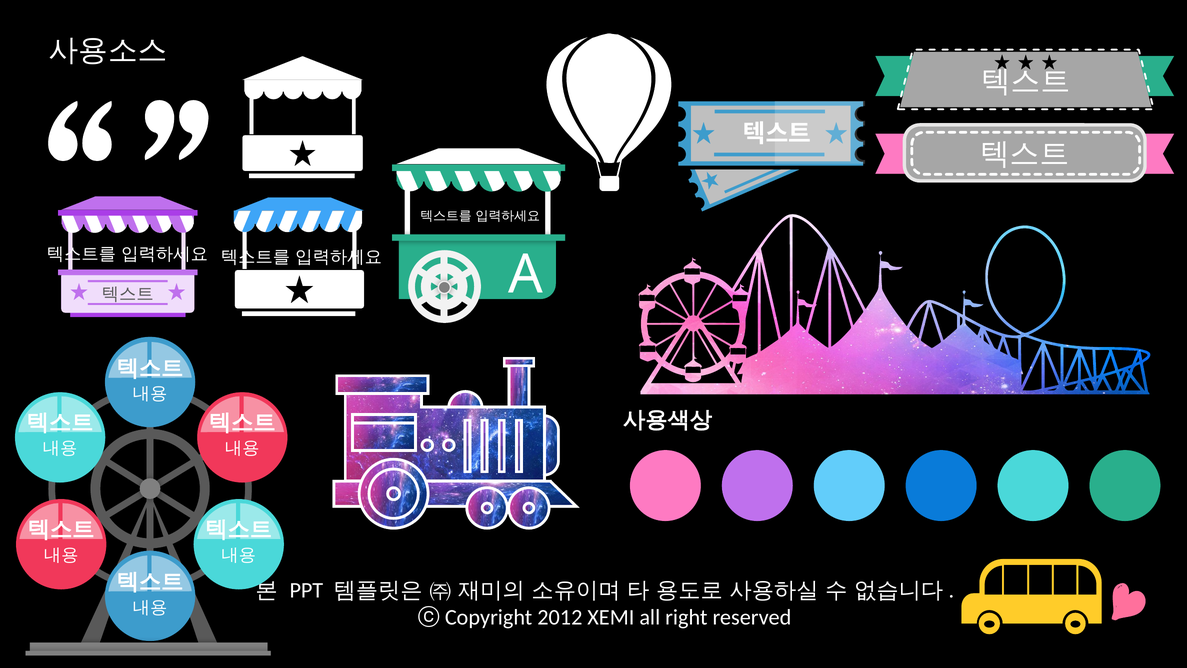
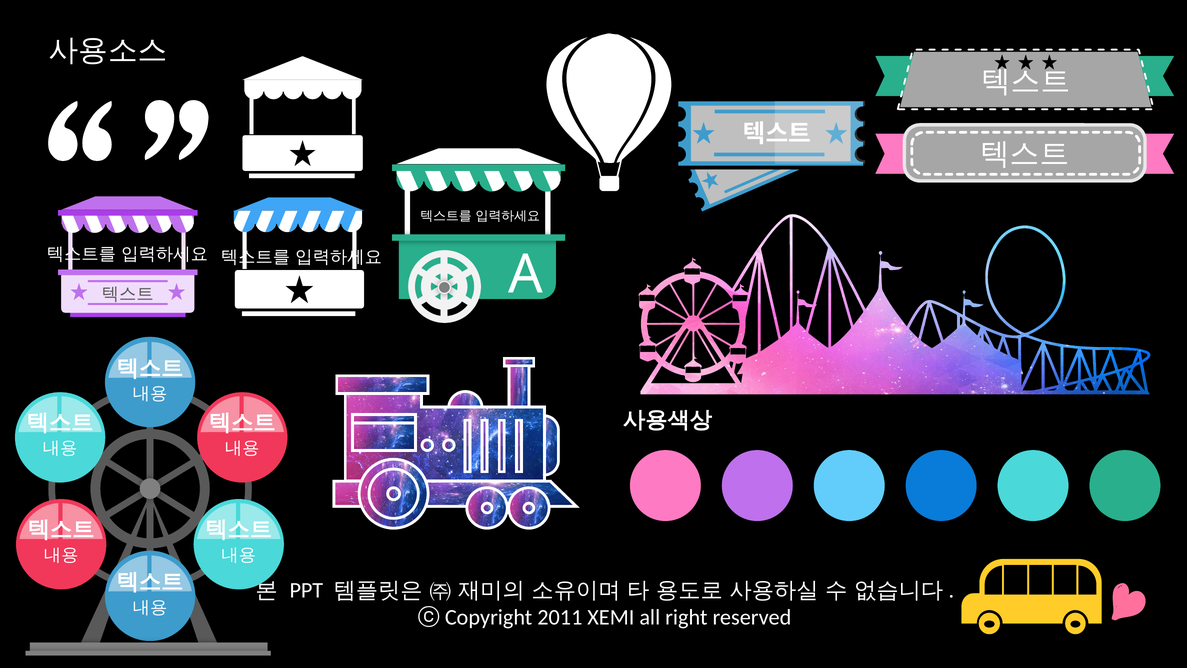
2012: 2012 -> 2011 (560, 617)
